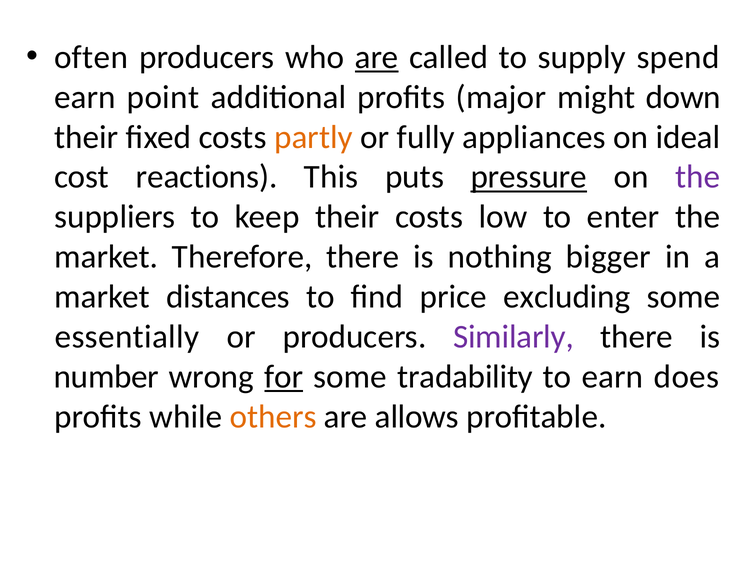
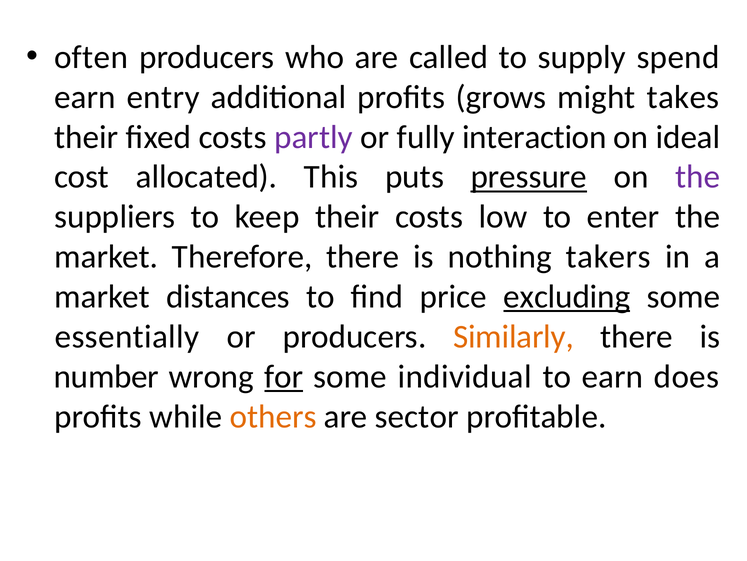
are underline: present -> none (377, 57)
point: point -> entry (163, 97)
major: major -> grows (501, 97)
down: down -> takes (683, 97)
partly colour: orange -> purple (313, 137)
appliances: appliances -> interaction (534, 137)
reactions: reactions -> allocated (207, 177)
bigger: bigger -> takers (608, 257)
excluding underline: none -> present (567, 296)
Similarly colour: purple -> orange (513, 336)
tradability: tradability -> individual (465, 376)
allows: allows -> sector (417, 416)
